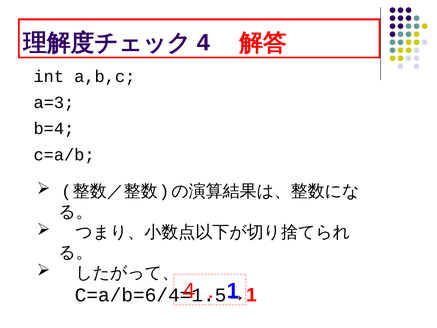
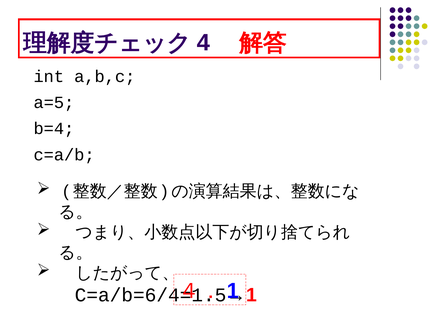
a=3: a=3 -> a=5 (54, 103)
